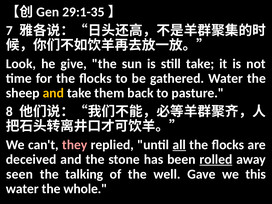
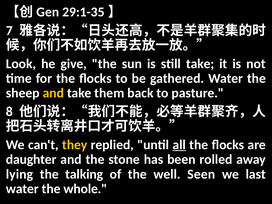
they colour: pink -> yellow (75, 145)
deceived: deceived -> daughter (31, 159)
rolled underline: present -> none (216, 159)
seen: seen -> lying (20, 174)
Gave: Gave -> Seen (201, 174)
this: this -> last (256, 174)
